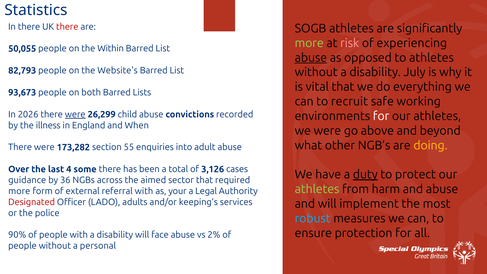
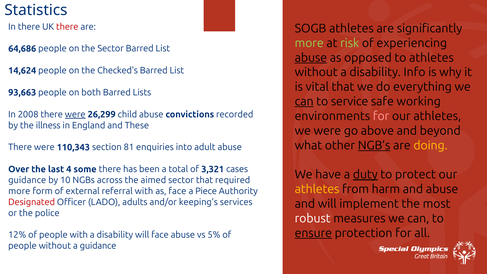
risk colour: pink -> light green (350, 43)
50,055: 50,055 -> 64,686 (22, 49)
the Within: Within -> Sector (111, 49)
82,793: 82,793 -> 14,624 (22, 71)
Website's: Website's -> Checked's (118, 71)
July: July -> Info (415, 72)
93,673: 93,673 -> 93,663 (22, 92)
can underline: none -> present (304, 101)
recruit: recruit -> service (350, 101)
2026: 2026 -> 2008 (28, 114)
for colour: white -> pink (381, 116)
When: When -> These (137, 125)
NGB’s underline: none -> present (374, 145)
173,282: 173,282 -> 110,343 (73, 147)
55: 55 -> 81 (129, 147)
3,126: 3,126 -> 3,321 (213, 169)
36: 36 -> 10 (65, 180)
athletes colour: light green -> yellow (317, 189)
as your: your -> face (177, 191)
Legal: Legal -> Piece (206, 191)
robust colour: light blue -> white (313, 218)
ensure underline: none -> present (313, 233)
90%: 90% -> 12% (17, 235)
2%: 2% -> 5% (214, 235)
a personal: personal -> guidance (98, 246)
